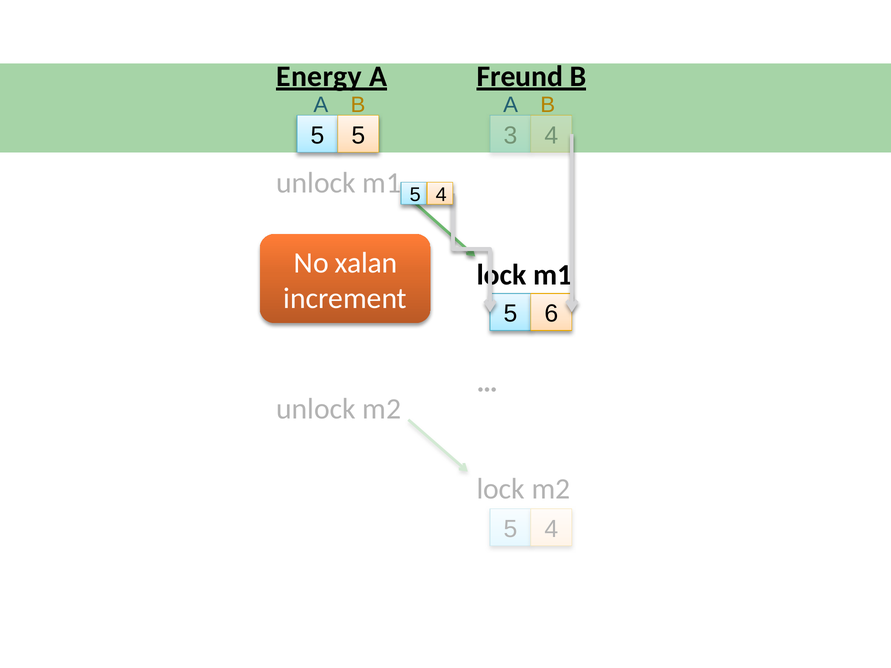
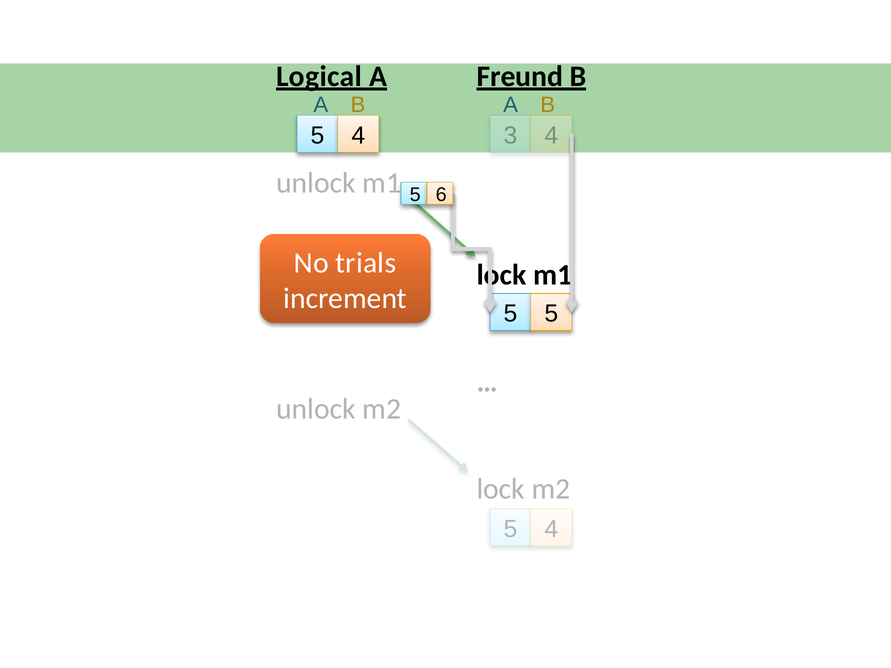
Energy: Energy -> Logical (319, 76)
5: 5 -> 4 (358, 136)
4: 4 -> 6 (441, 195)
xalan: xalan -> trials (366, 263)
6: 6 -> 5 (551, 314)
